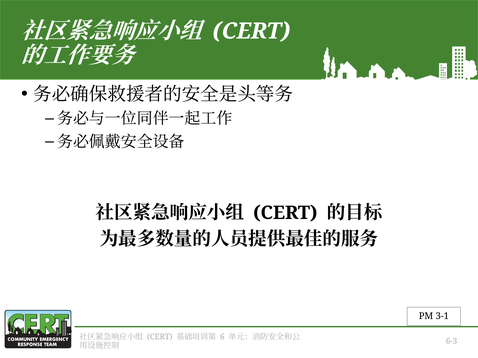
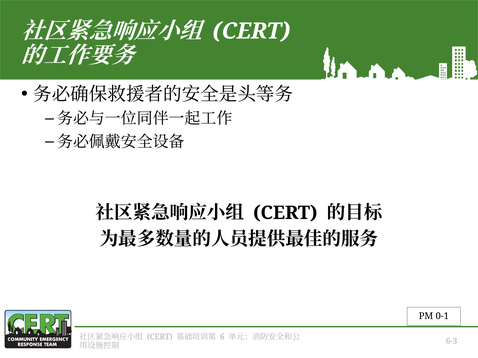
3-1: 3-1 -> 0-1 (442, 317)
